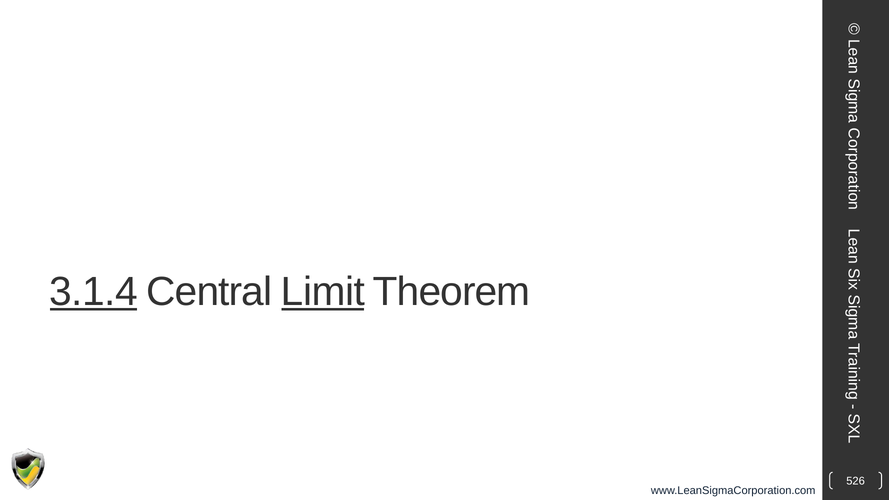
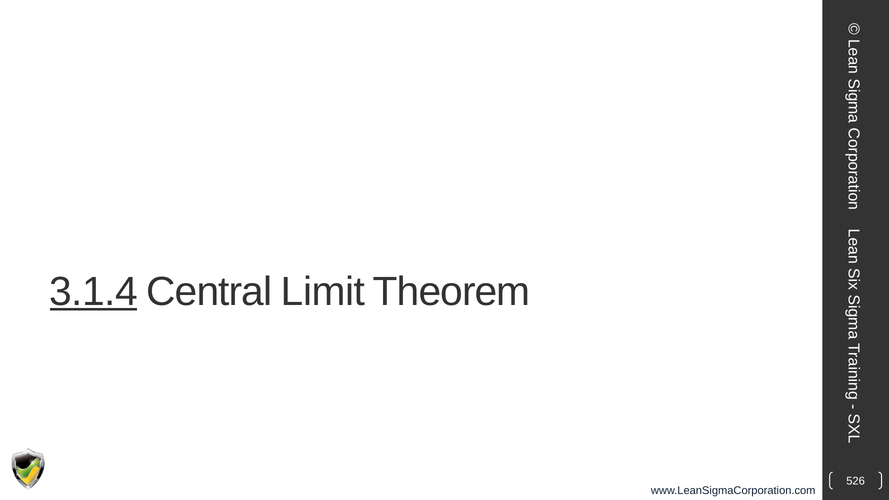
Limit underline: present -> none (323, 292)
